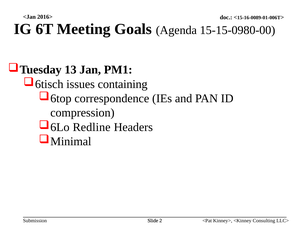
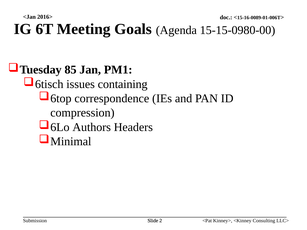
13: 13 -> 85 (71, 70)
Redline: Redline -> Authors (92, 127)
